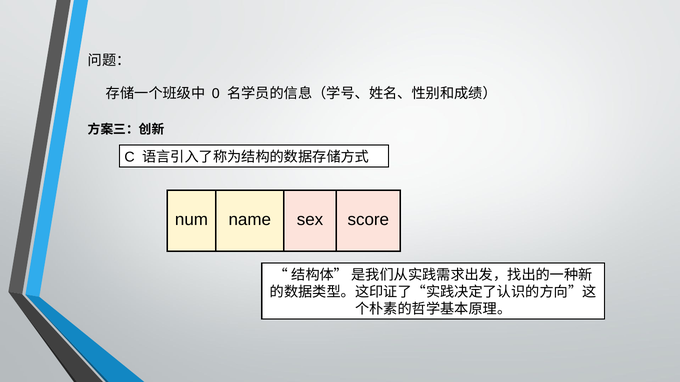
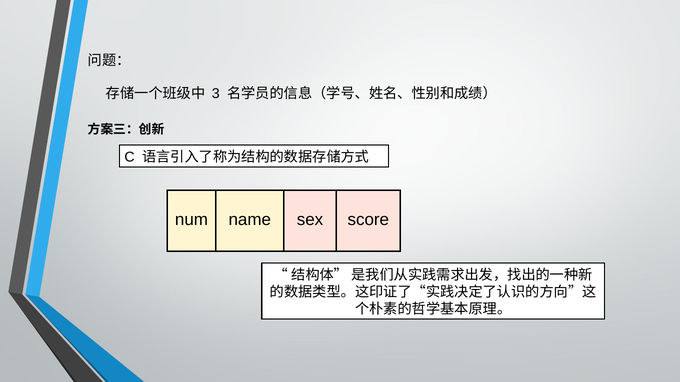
0: 0 -> 3 (216, 94)
